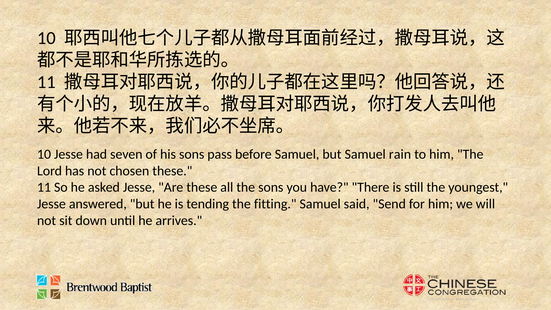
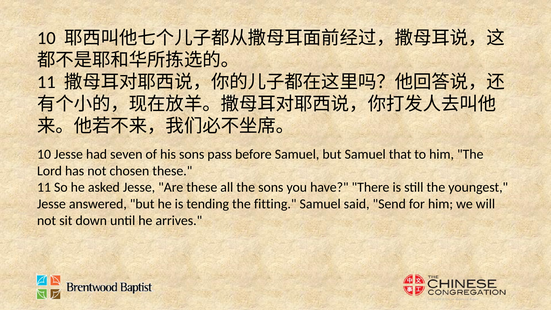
rain: rain -> that (400, 154)
